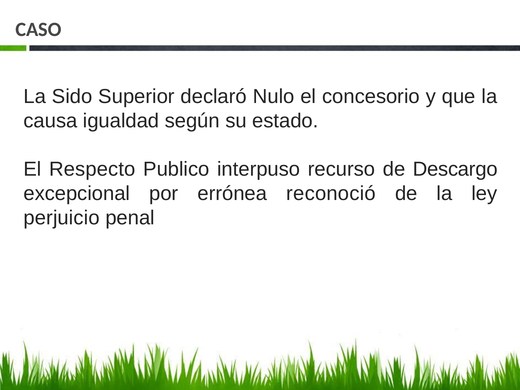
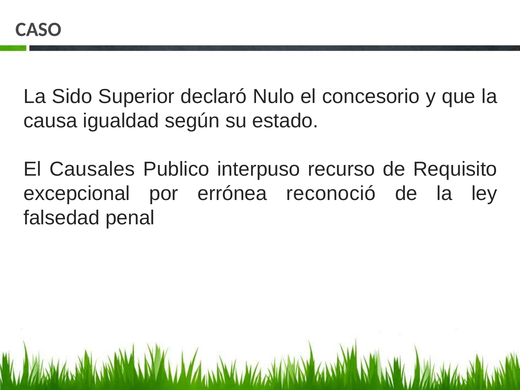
Respecto: Respecto -> Causales (92, 169)
Descargo: Descargo -> Requisito (455, 169)
perjuicio: perjuicio -> falsedad (62, 218)
